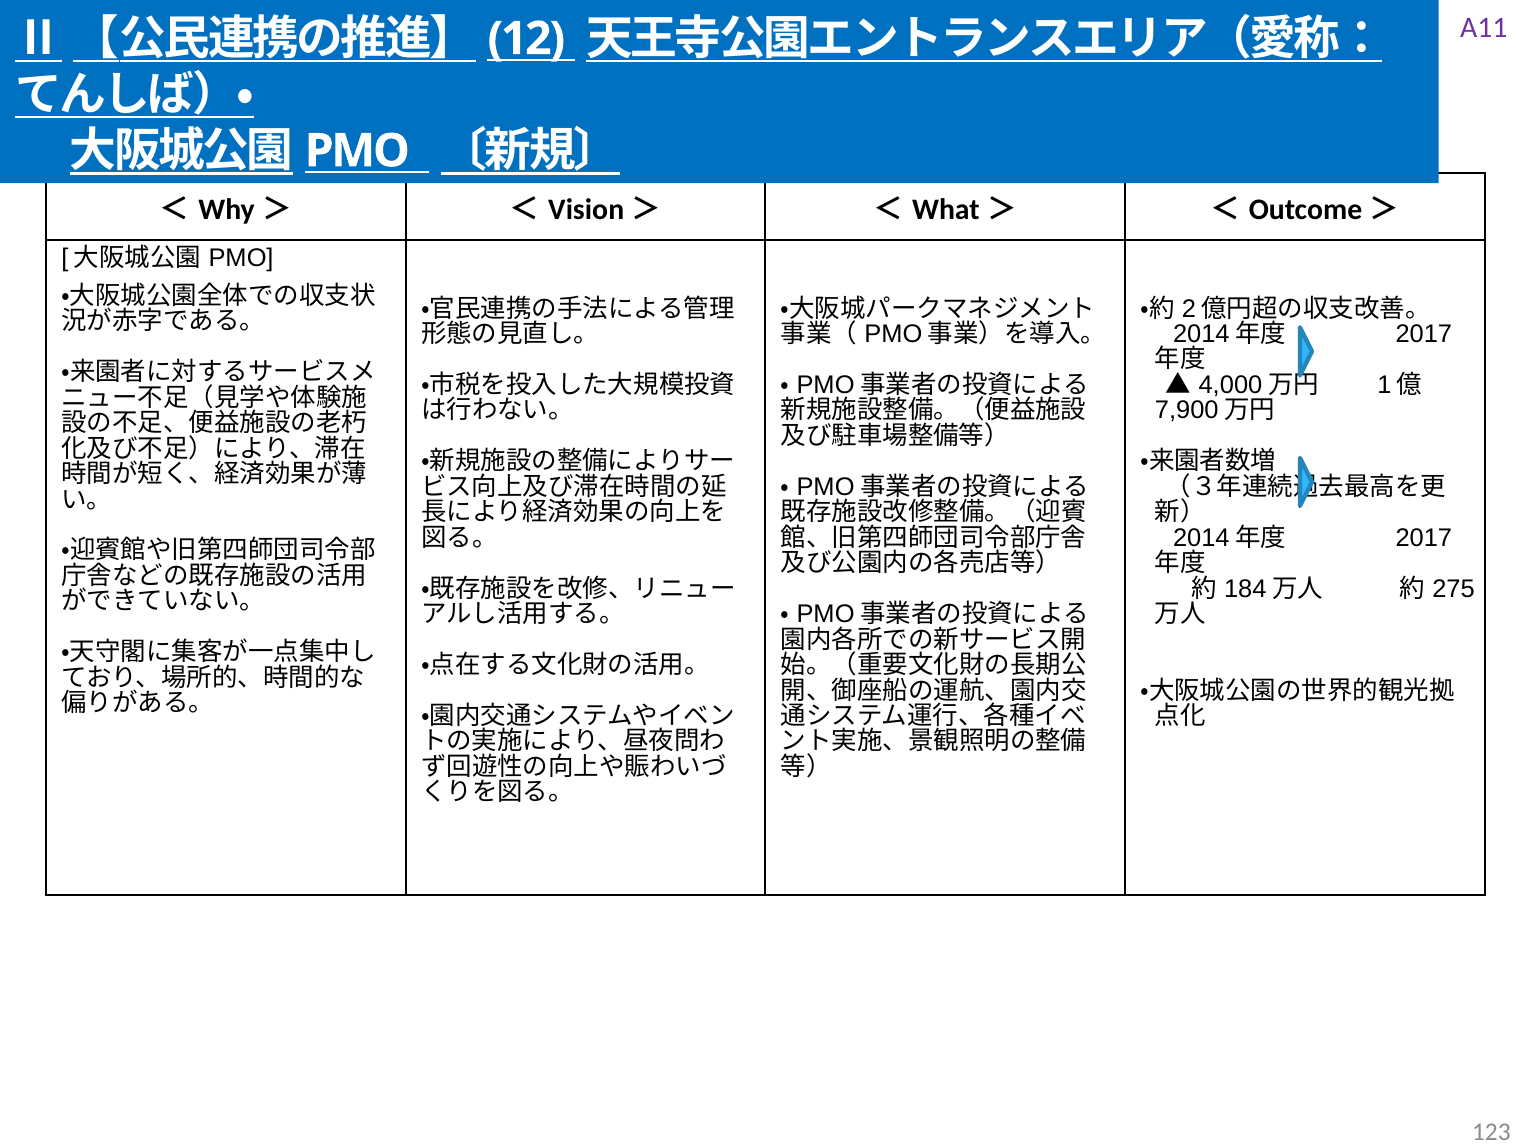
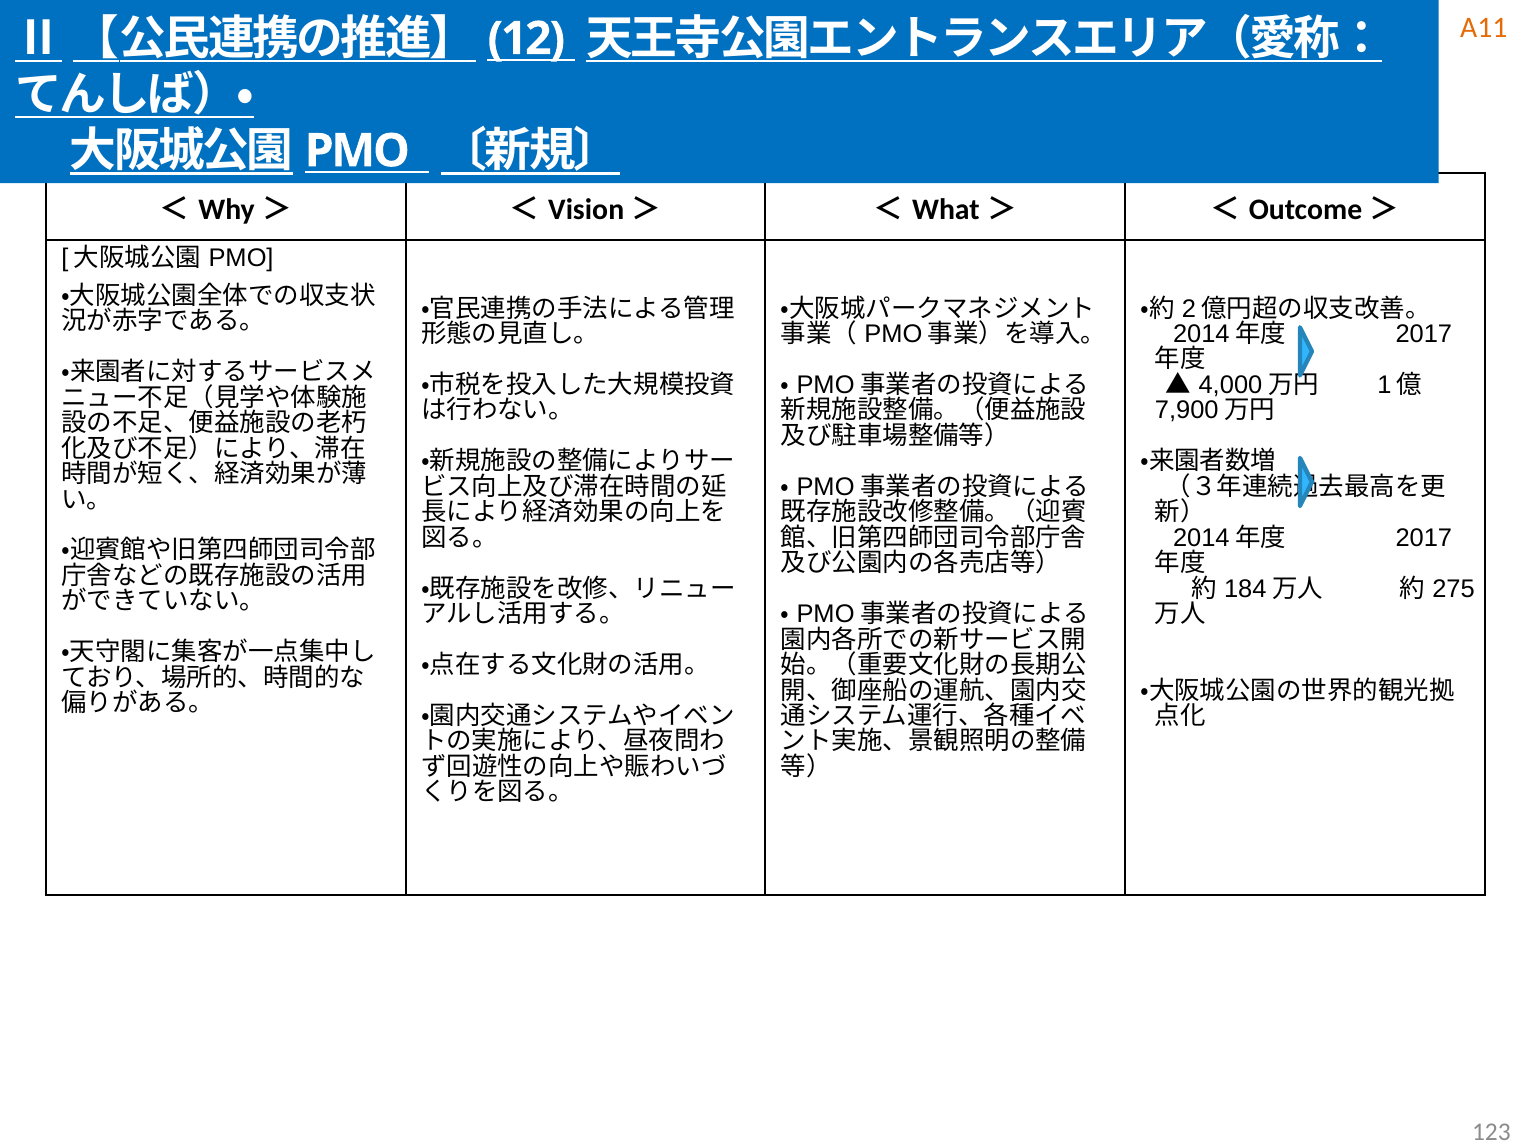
A11 colour: purple -> orange (1484, 27)
